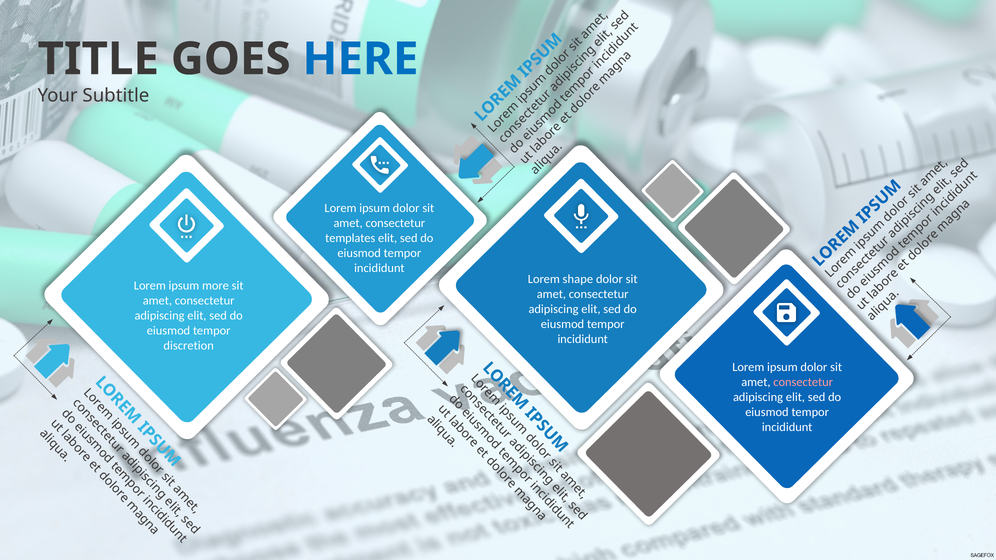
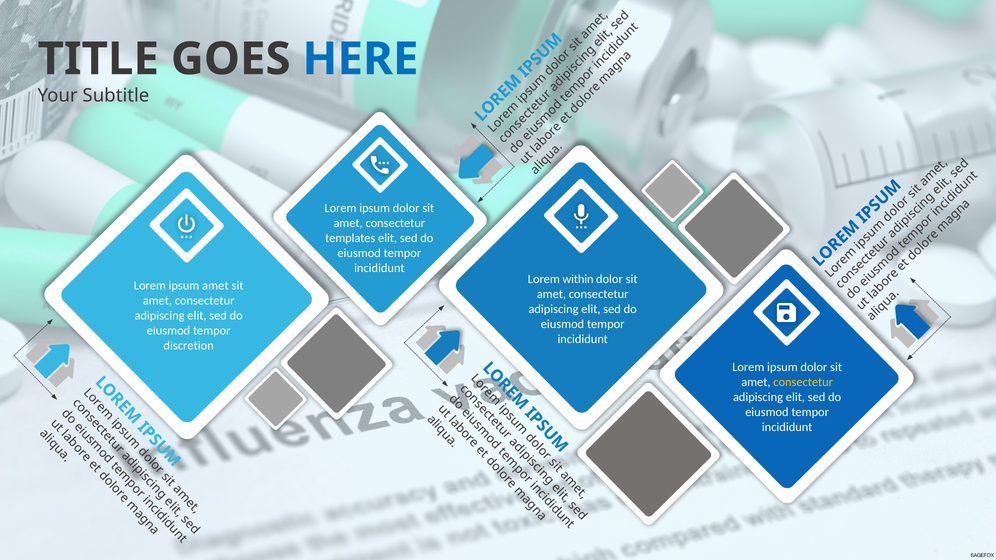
shape: shape -> within (578, 280)
ipsum more: more -> amet (215, 286)
consectetur colour: pink -> yellow (803, 382)
